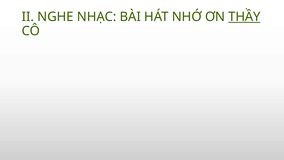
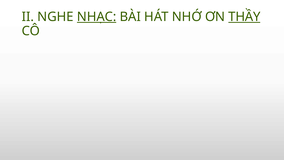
NHẠC underline: none -> present (97, 17)
